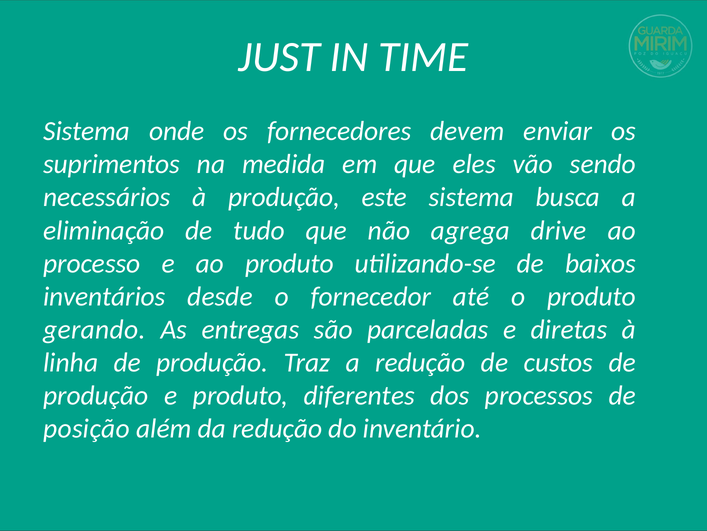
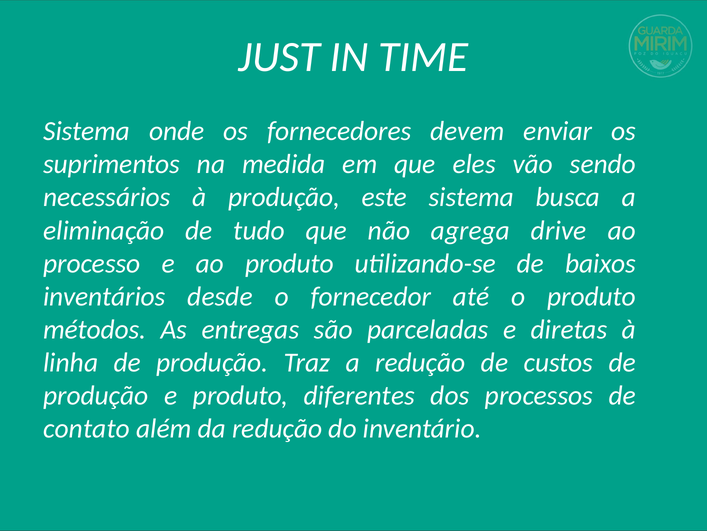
gerando: gerando -> métodos (95, 329)
posição: posição -> contato (87, 428)
